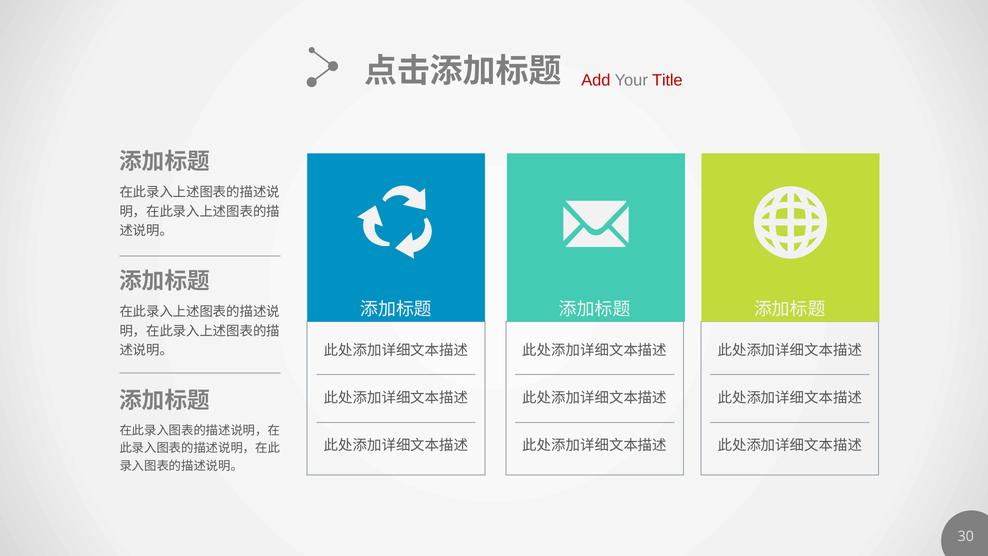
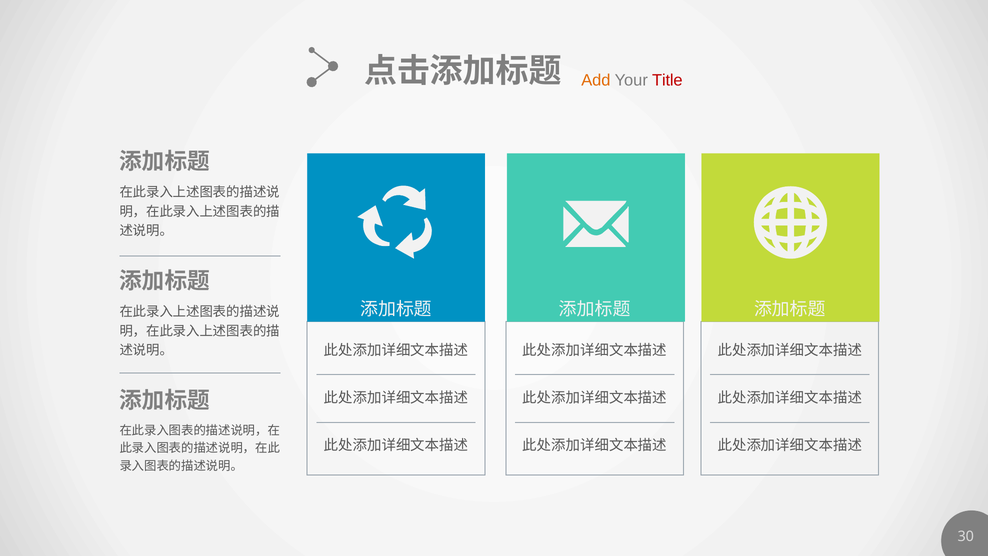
Add colour: red -> orange (596, 80)
